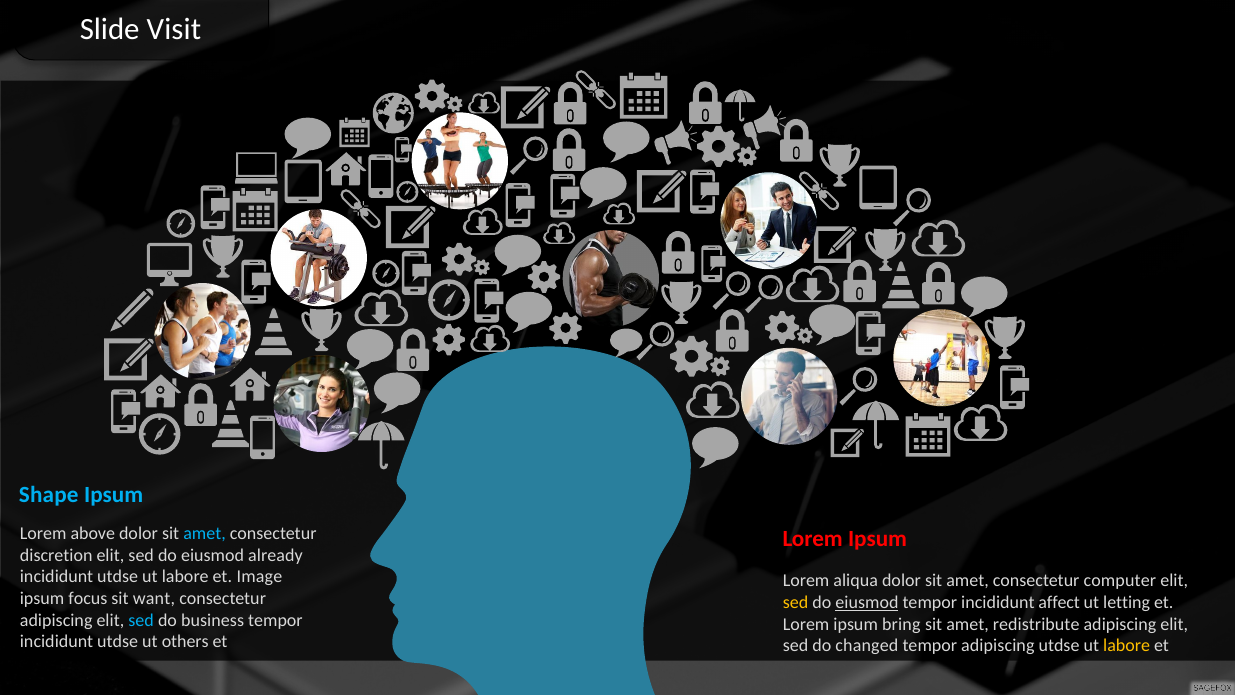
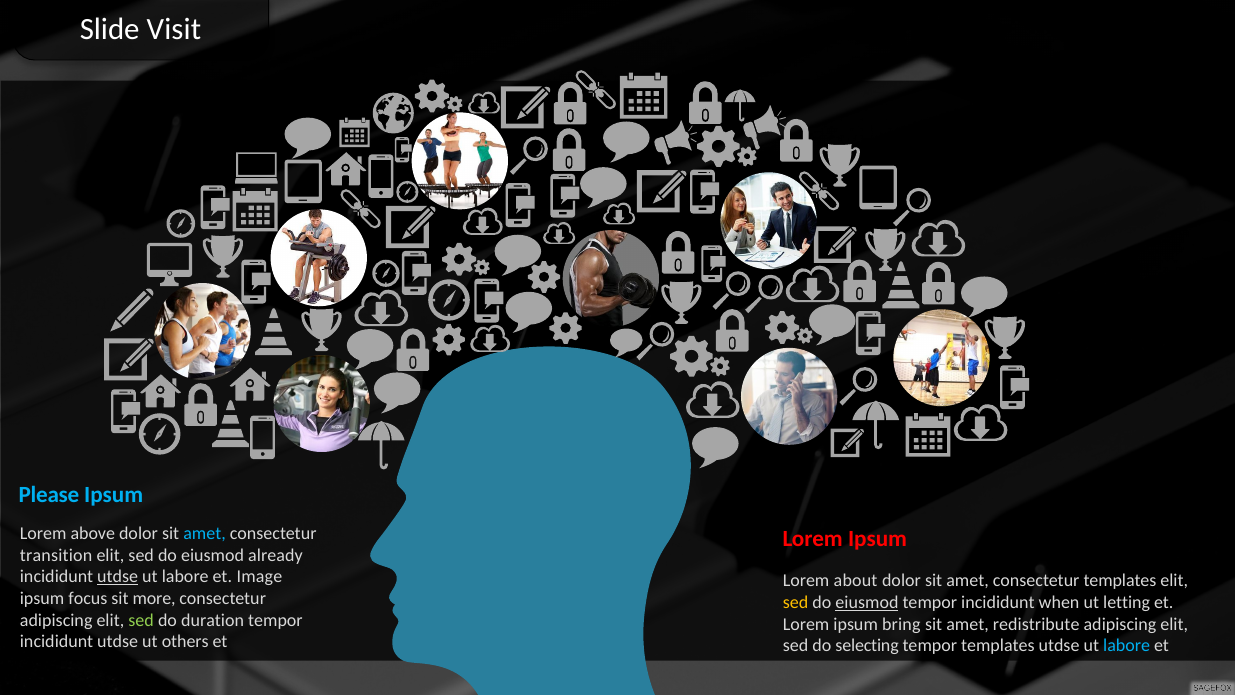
Shape: Shape -> Please (49, 494)
discretion: discretion -> transition (56, 555)
utdse underline: none -> present (118, 577)
aliqua: aliqua -> about (856, 581)
consectetur computer: computer -> templates (1120, 581)
want: want -> more (154, 598)
affect: affect -> when (1059, 602)
sed colour: light blue -> light green (141, 620)
business: business -> duration (213, 620)
changed: changed -> selecting (867, 645)
tempor adipiscing: adipiscing -> templates (998, 645)
labore colour: yellow -> light blue (1127, 645)
